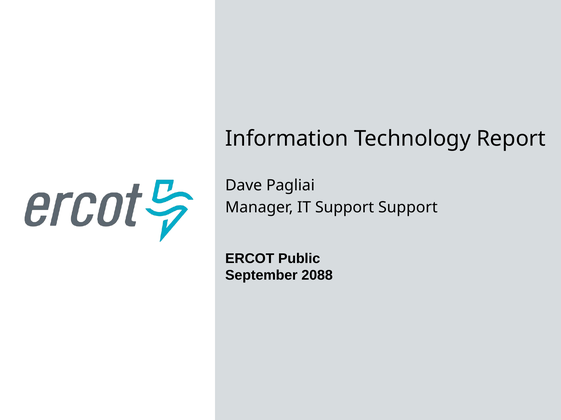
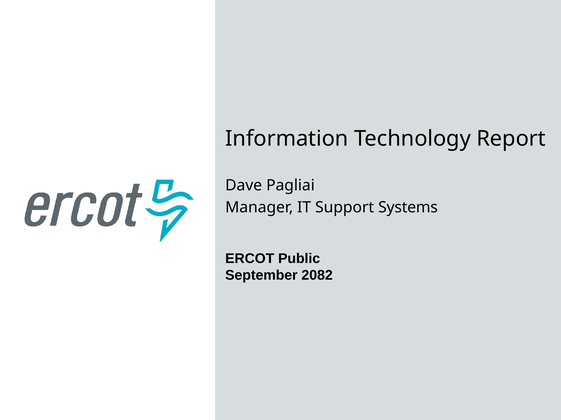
Support Support: Support -> Systems (408, 208)
2088: 2088 -> 2082 (317, 276)
